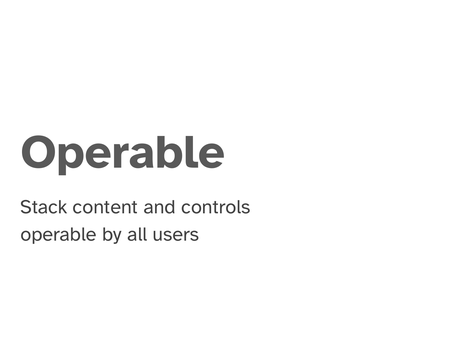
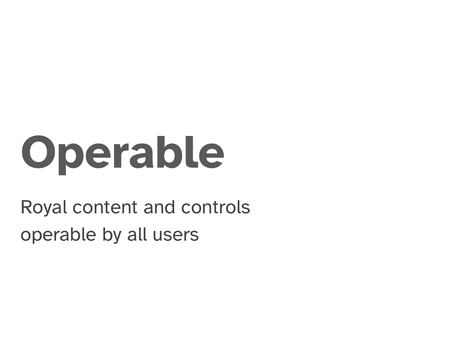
Stack: Stack -> Royal (44, 207)
